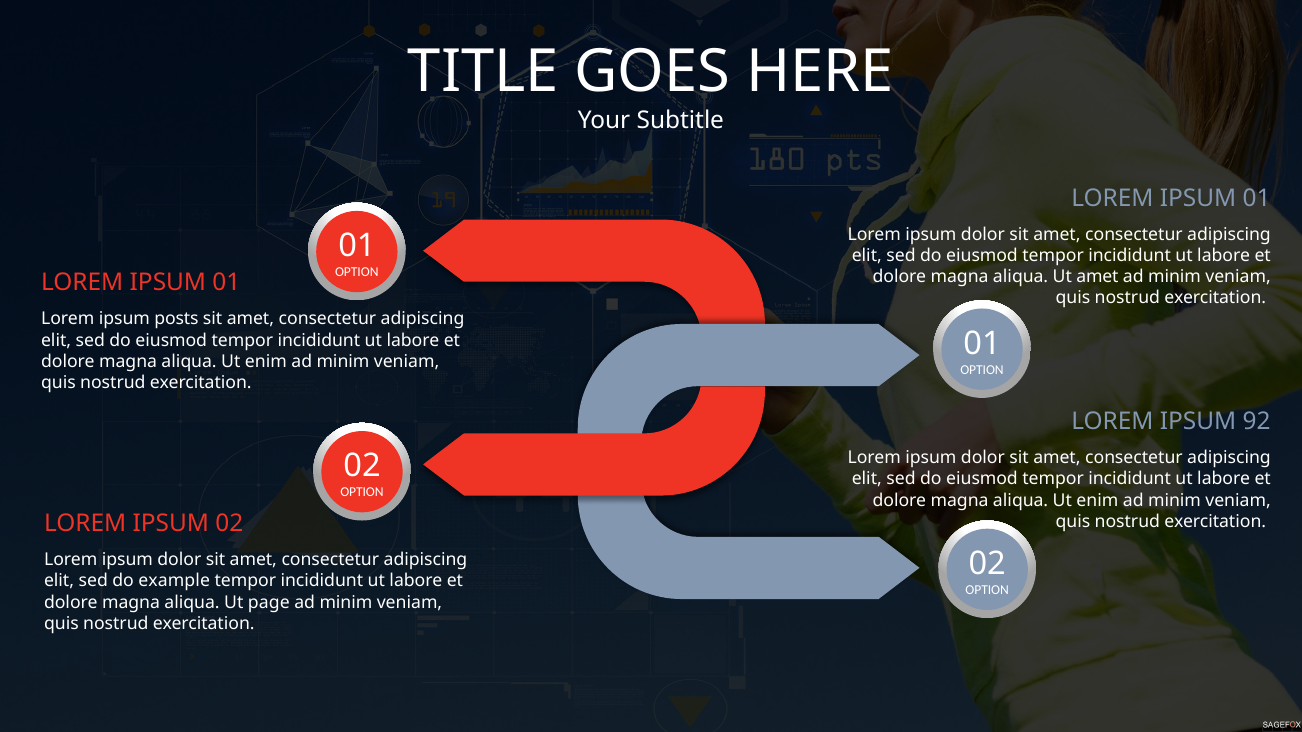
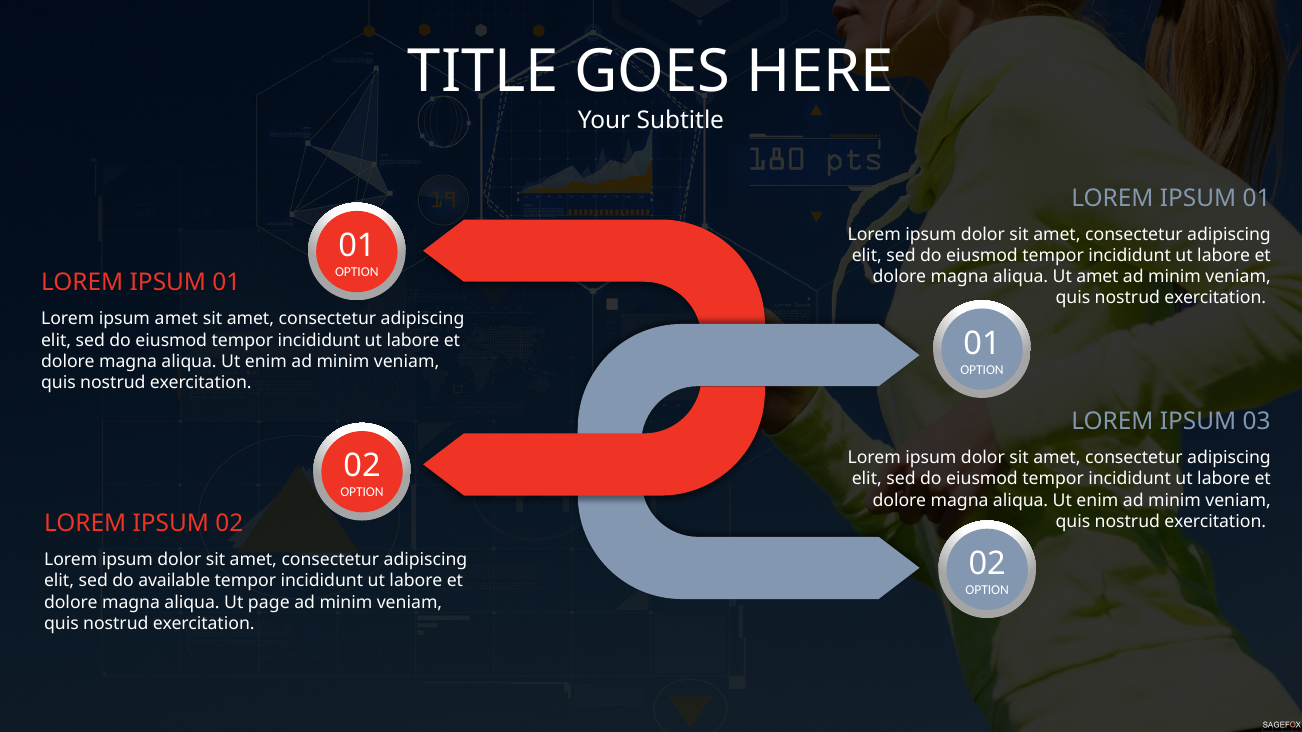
ipsum posts: posts -> amet (176, 319)
92: 92 -> 03 (1257, 422)
example: example -> available (174, 581)
